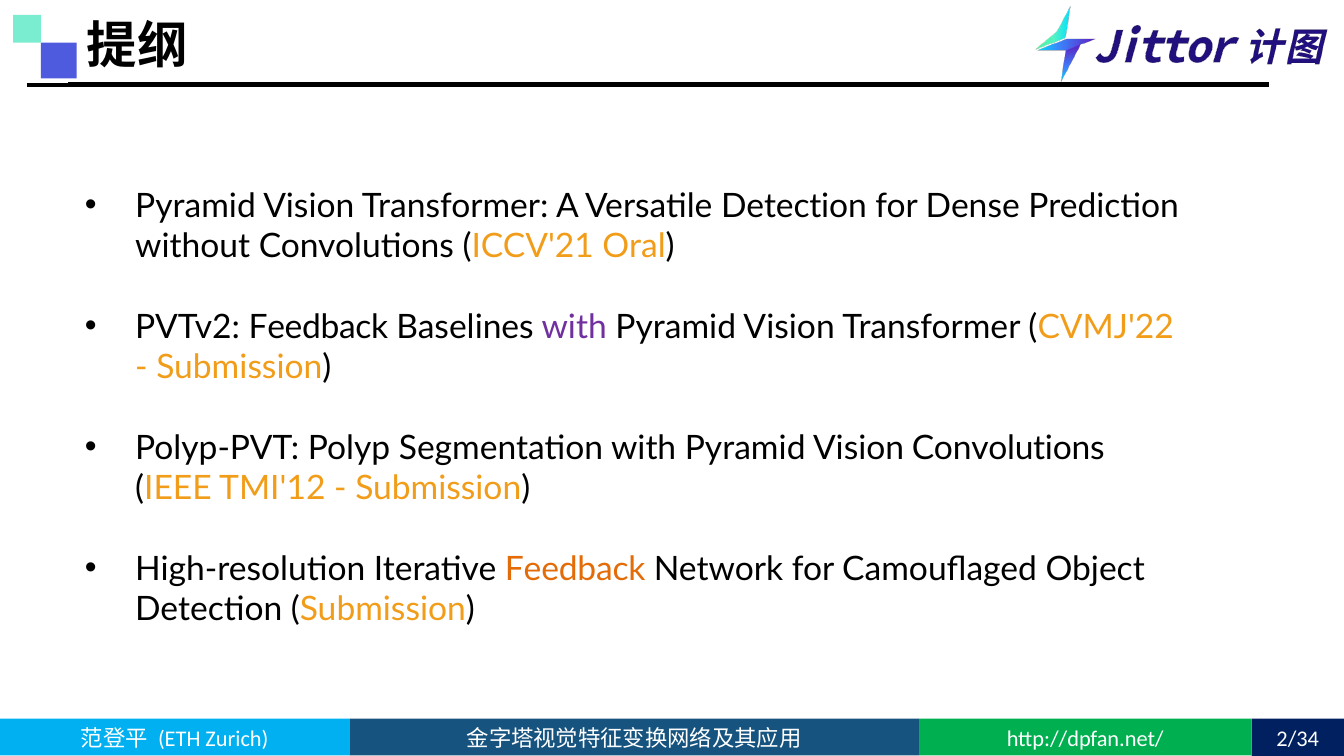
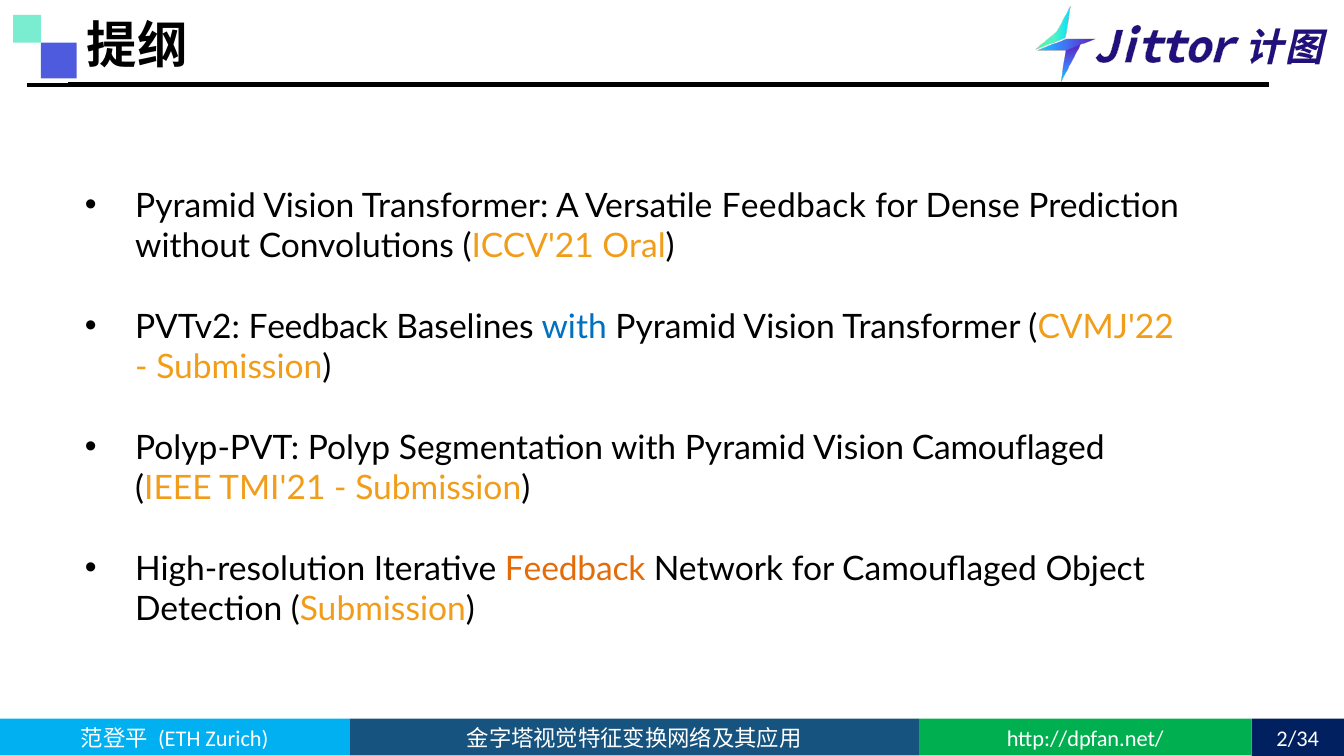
Versatile Detection: Detection -> Feedback (794, 206)
with colour: purple -> blue (574, 327)
Vision Convolutions: Convolutions -> Camouflaged (1008, 448)
TMI'12: TMI'12 -> TMI'21 (272, 489)
